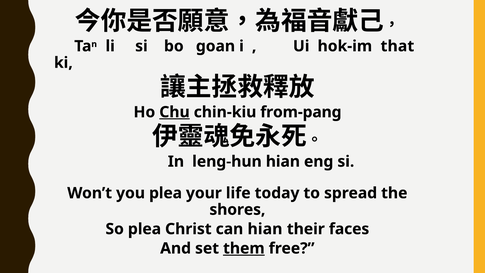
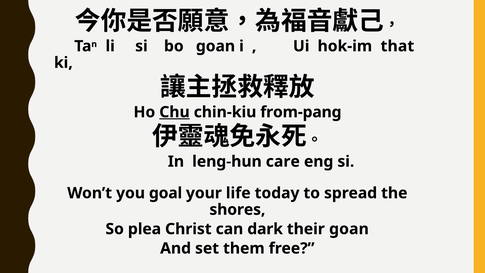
leng-hun hian: hian -> care (283, 161)
you plea: plea -> goal (166, 193)
can hian: hian -> dark (265, 229)
their faces: faces -> goan (349, 229)
them underline: present -> none (244, 248)
